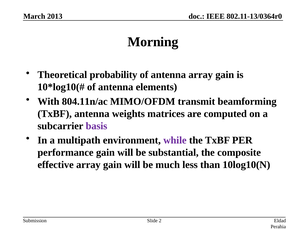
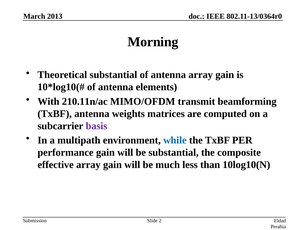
Theoretical probability: probability -> substantial (113, 75)
804.11n/ac: 804.11n/ac -> 210.11n/ac (85, 101)
while colour: purple -> blue (175, 140)
